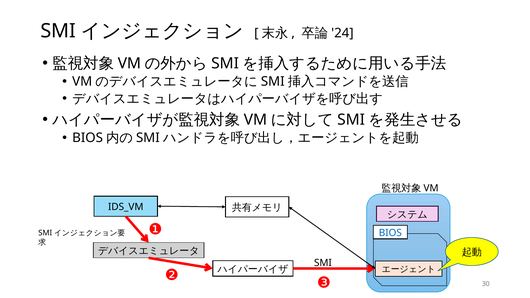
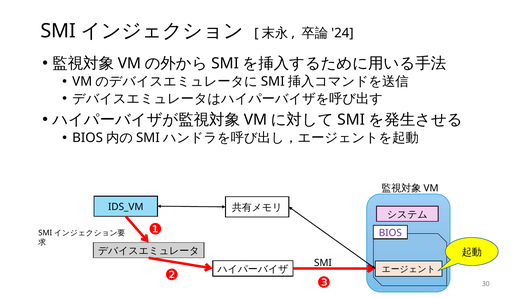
BIOS colour: blue -> purple (390, 233)
